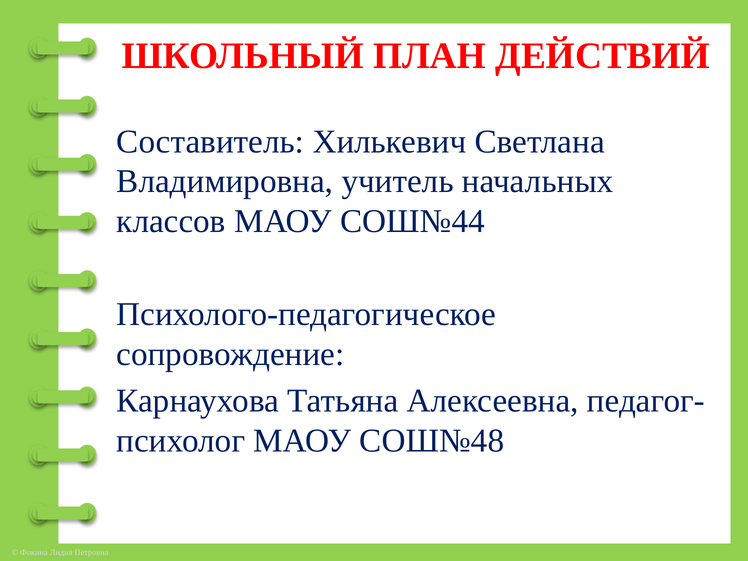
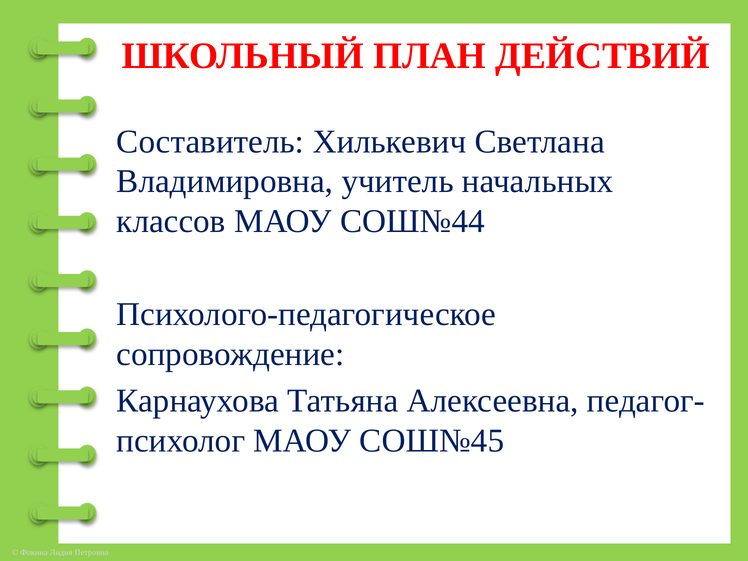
СОШ№48: СОШ№48 -> СОШ№45 (432, 441)
